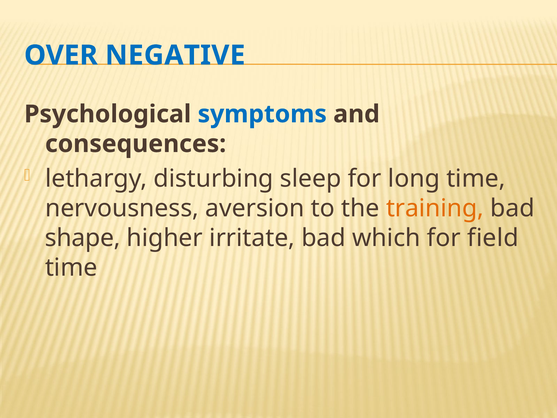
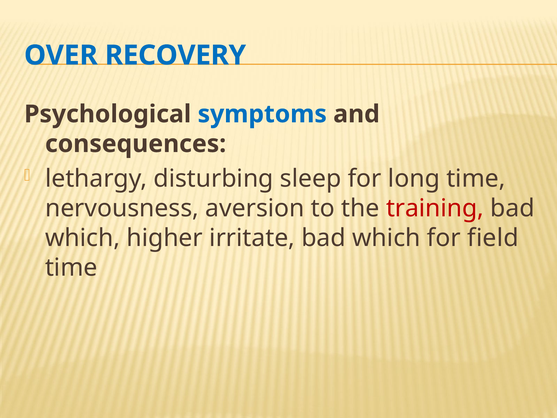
NEGATIVE: NEGATIVE -> RECOVERY (175, 55)
training colour: orange -> red (435, 208)
shape: shape -> which (83, 238)
